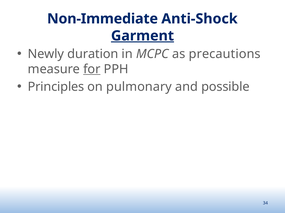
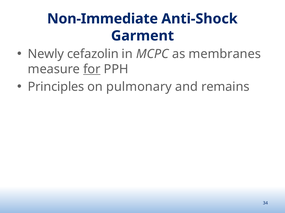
Garment underline: present -> none (142, 36)
duration: duration -> cefazolin (93, 54)
precautions: precautions -> membranes (225, 54)
possible: possible -> remains (225, 87)
